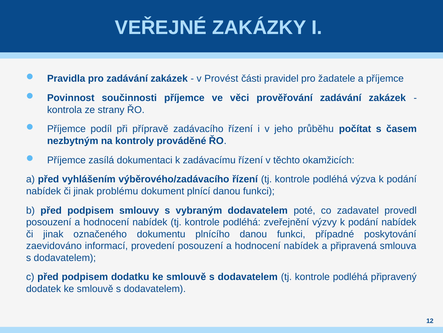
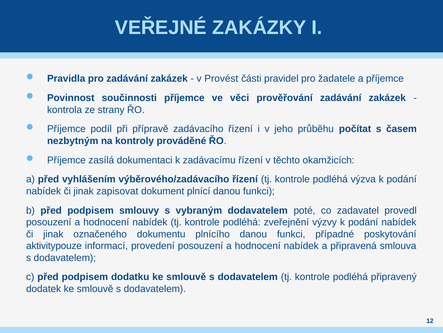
problému: problému -> zapisovat (117, 191)
zaevidováno: zaevidováno -> aktivitypouze (54, 245)
